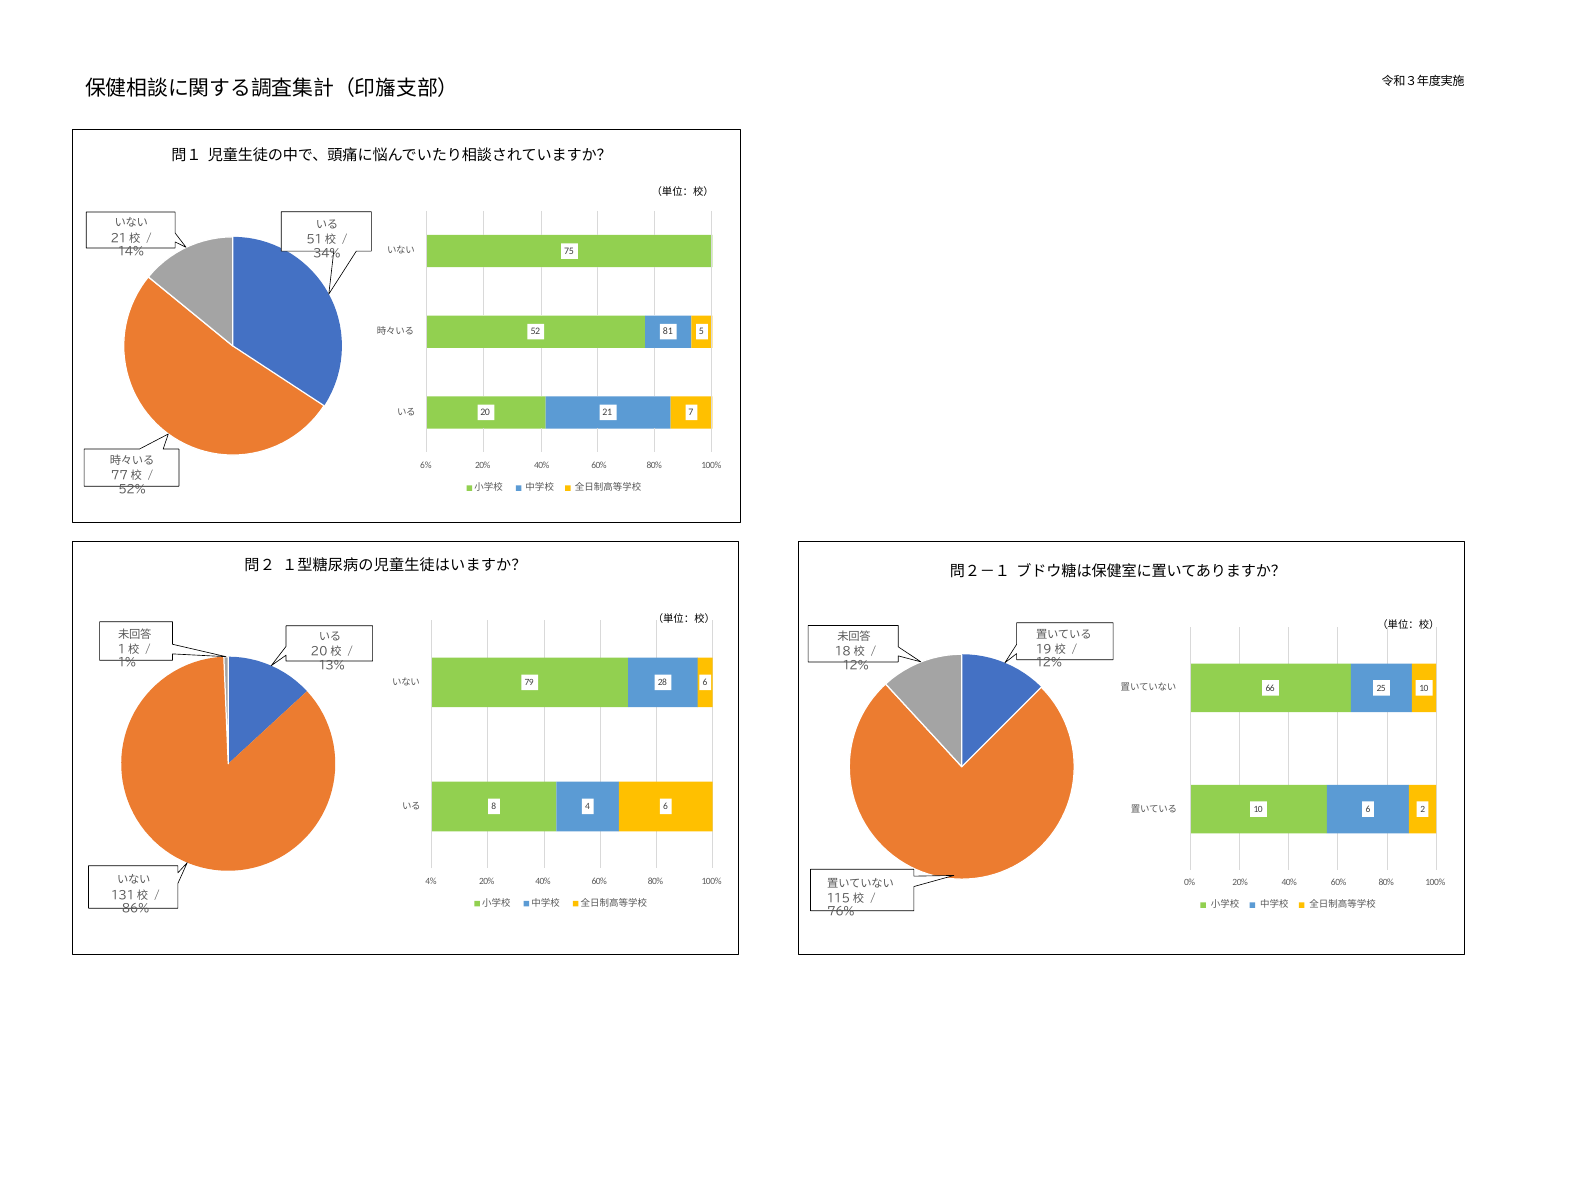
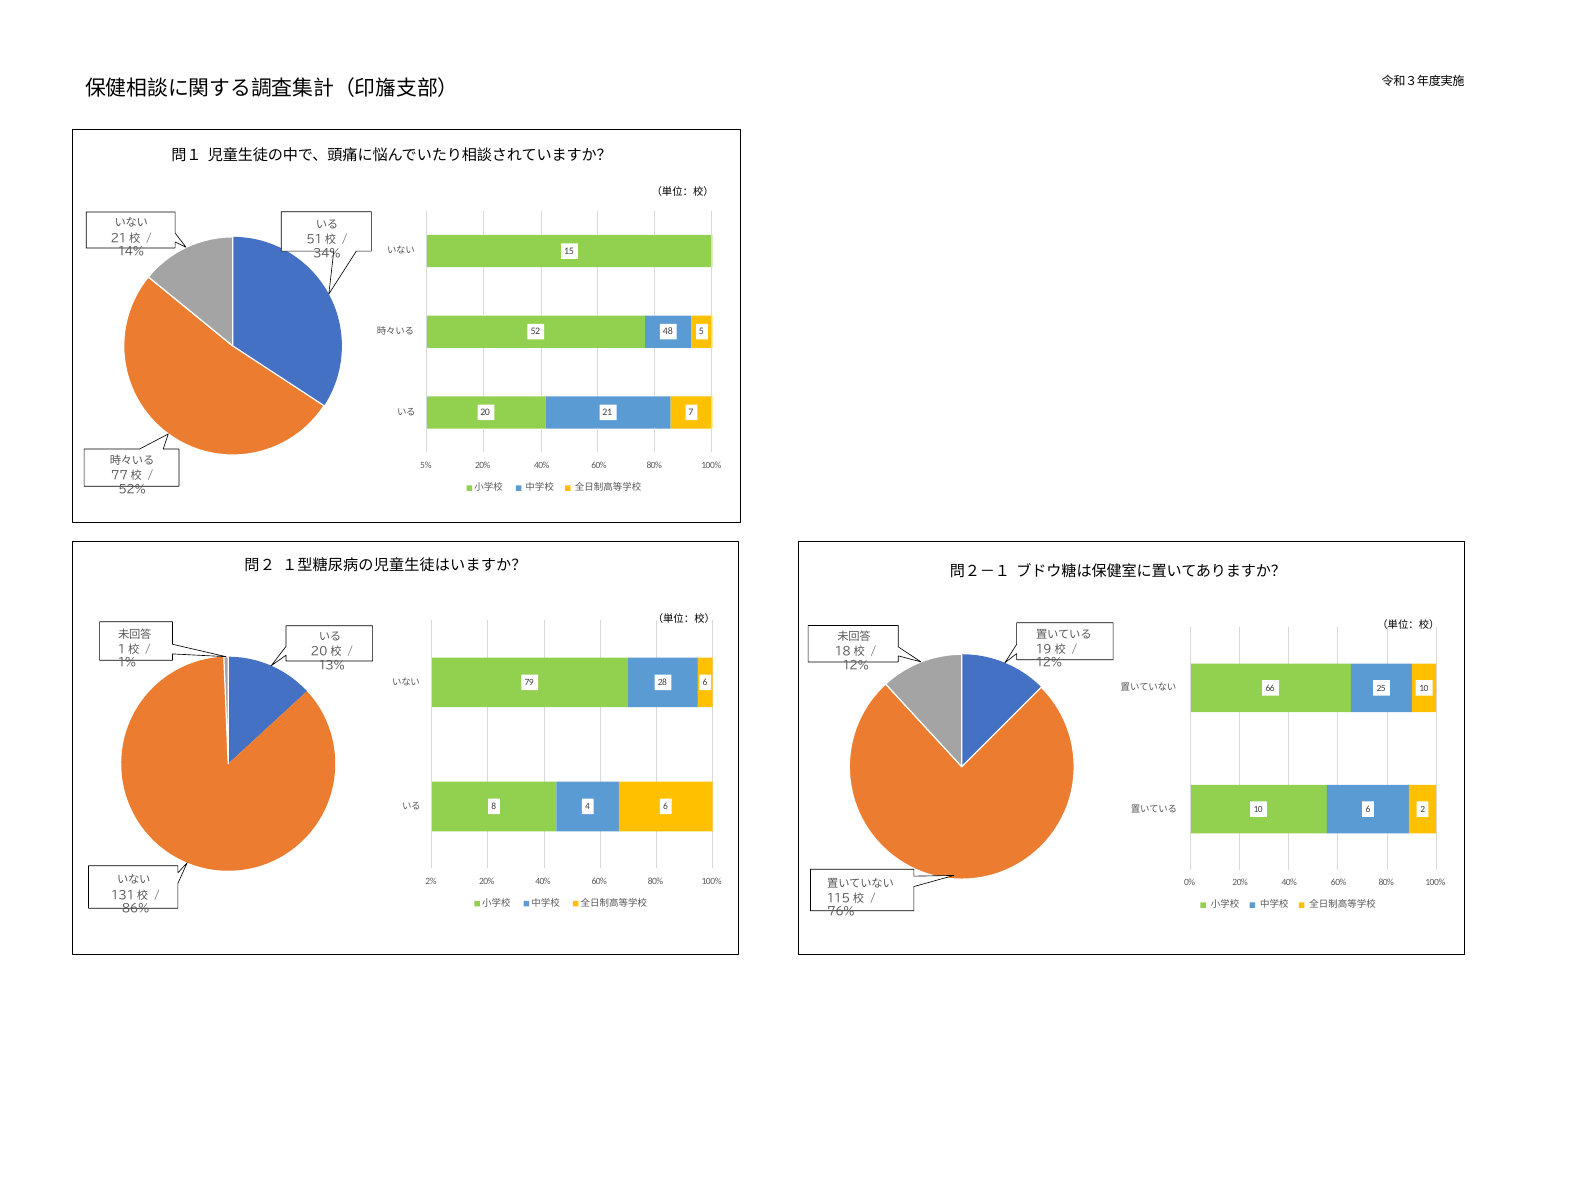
75: 75 -> 15 (569, 251)
81: 81 -> 48 (668, 332)
6%: 6% -> 5% (426, 465)
4%: 4% -> 2% (431, 881)
